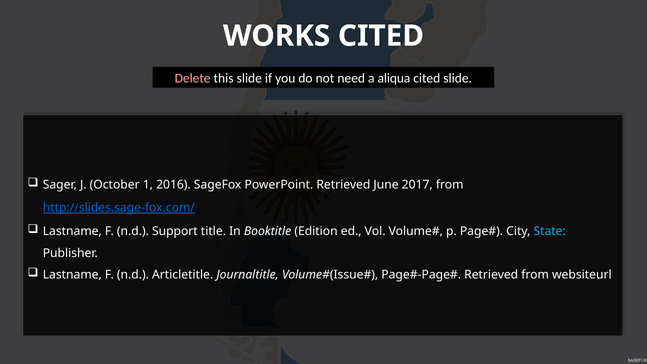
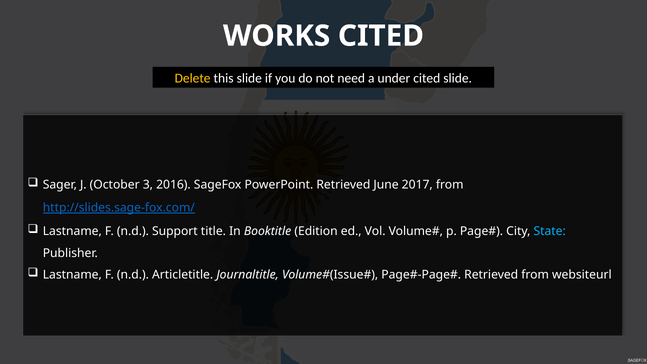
Delete colour: pink -> yellow (193, 78)
aliqua: aliqua -> under (394, 78)
1: 1 -> 3 (148, 185)
